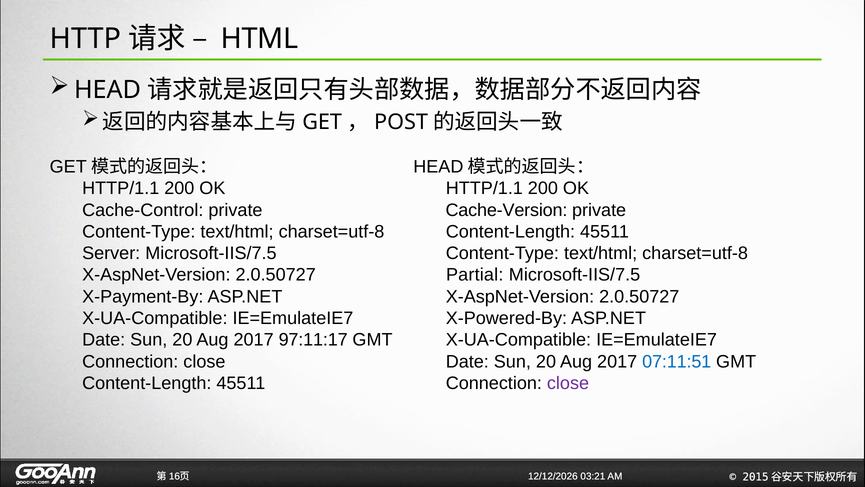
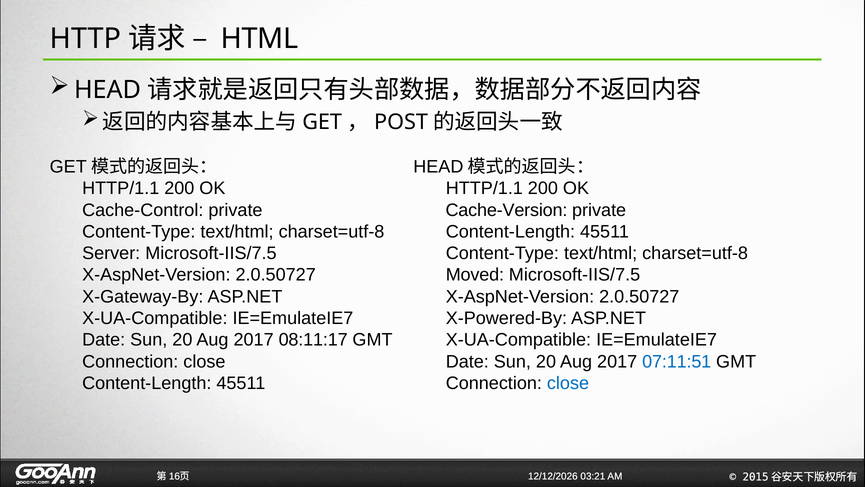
Partial: Partial -> Moved (475, 275)
X-Payment-By: X-Payment-By -> X-Gateway-By (143, 296)
97:11:17: 97:11:17 -> 08:11:17 (313, 340)
close colour: purple -> blue (568, 383)
